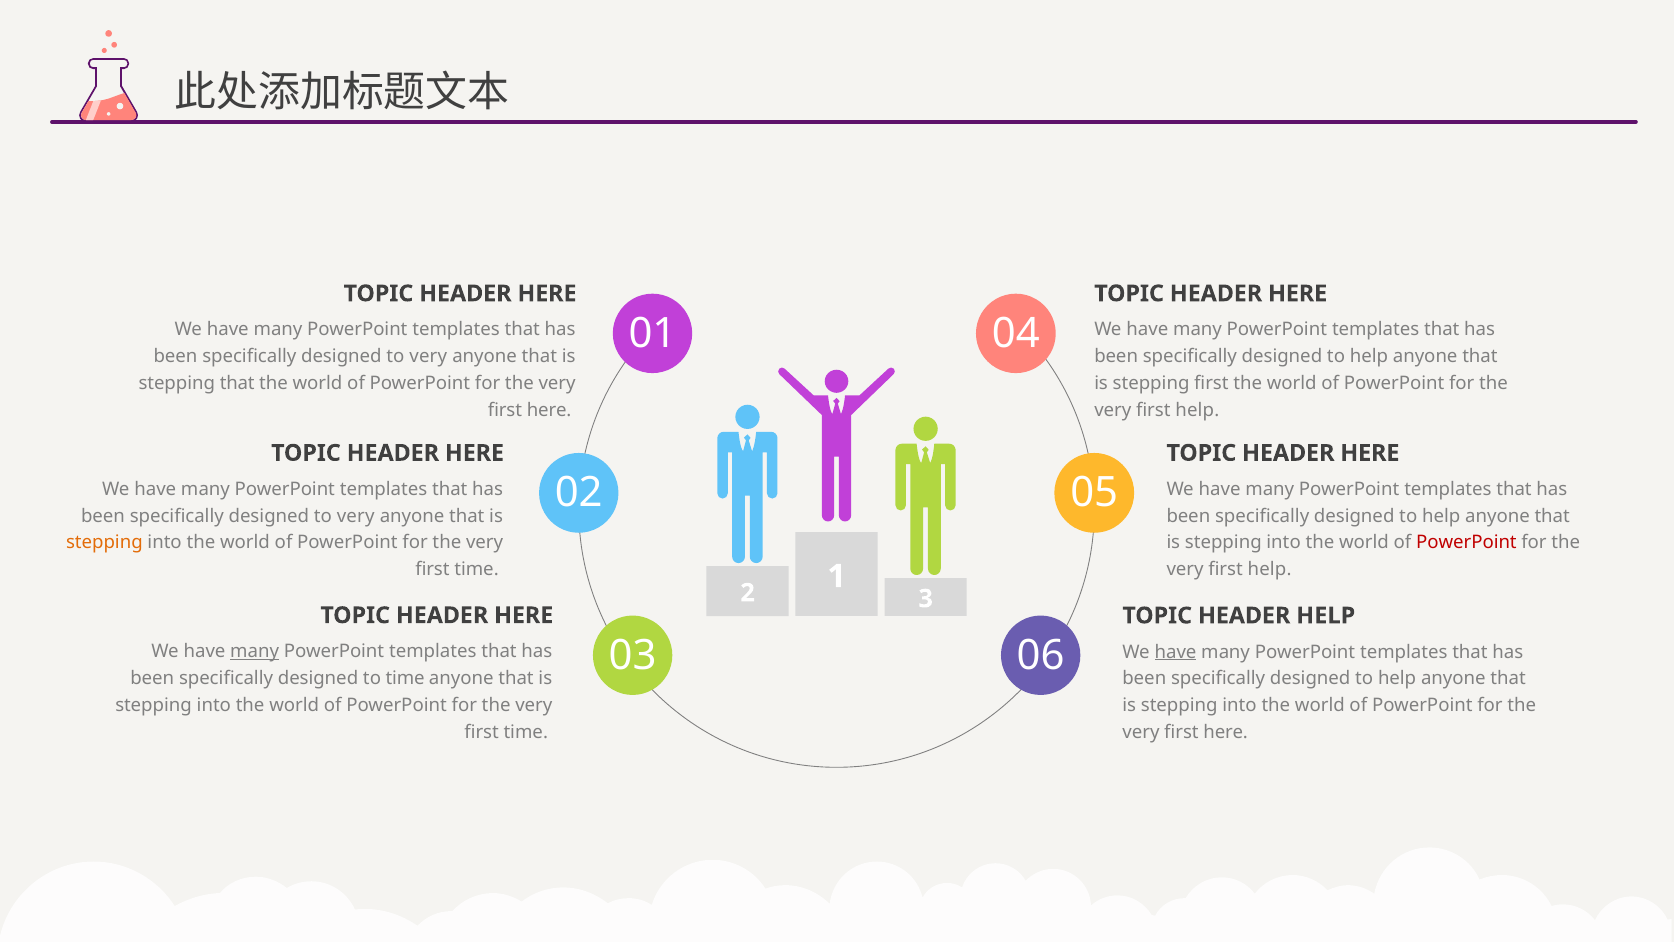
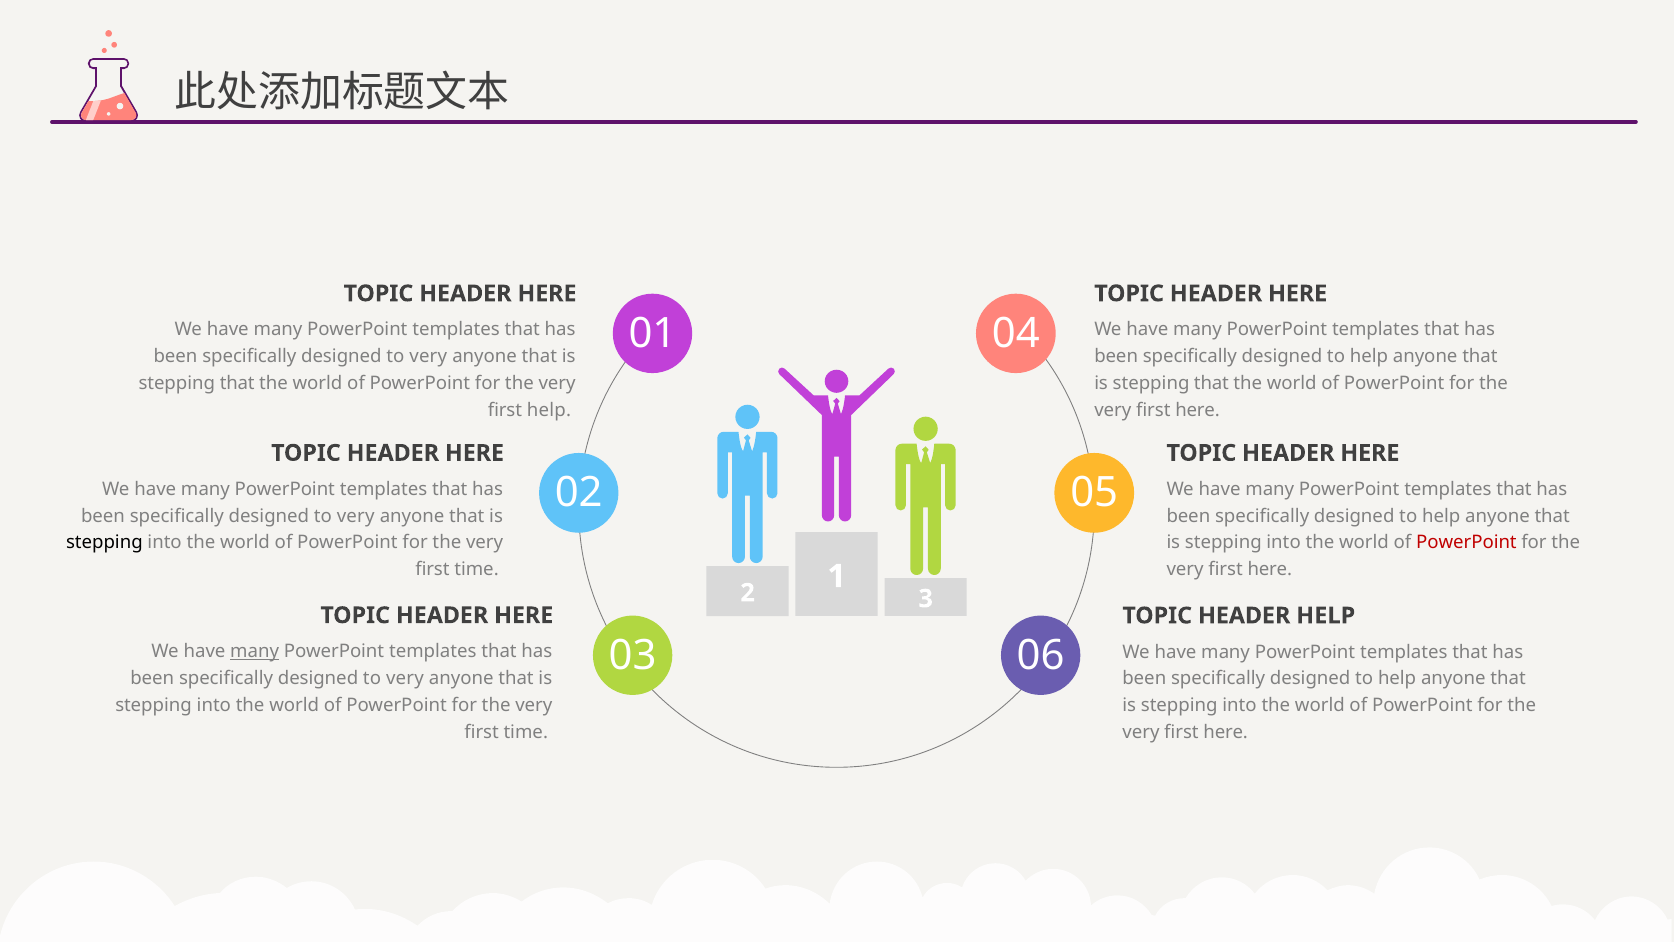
first: first -> that (1211, 383)
here: here -> help (549, 410)
help: help -> here (1198, 410)
stepping colour: orange -> black (104, 543)
help: help -> here (1270, 569)
have underline: present -> none (1176, 652)
time: time -> very (405, 678)
